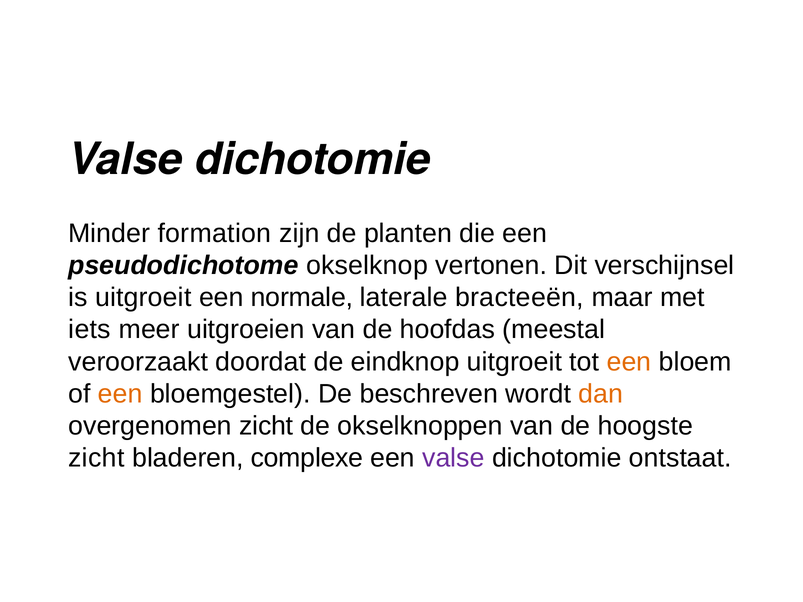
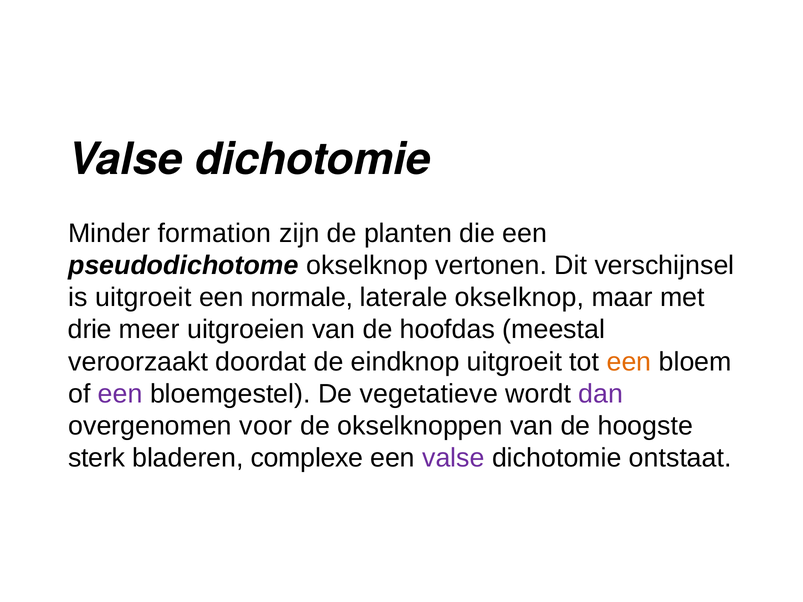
laterale bracteeën: bracteeën -> okselknop (520, 298)
iets: iets -> drie (90, 330)
een colour: orange -> purple (120, 394)
beschreven: beschreven -> vegetatieve (429, 394)
dan colour: orange -> purple (601, 394)
overgenomen zicht: zicht -> voor (266, 426)
zicht: zicht -> sterk (97, 458)
